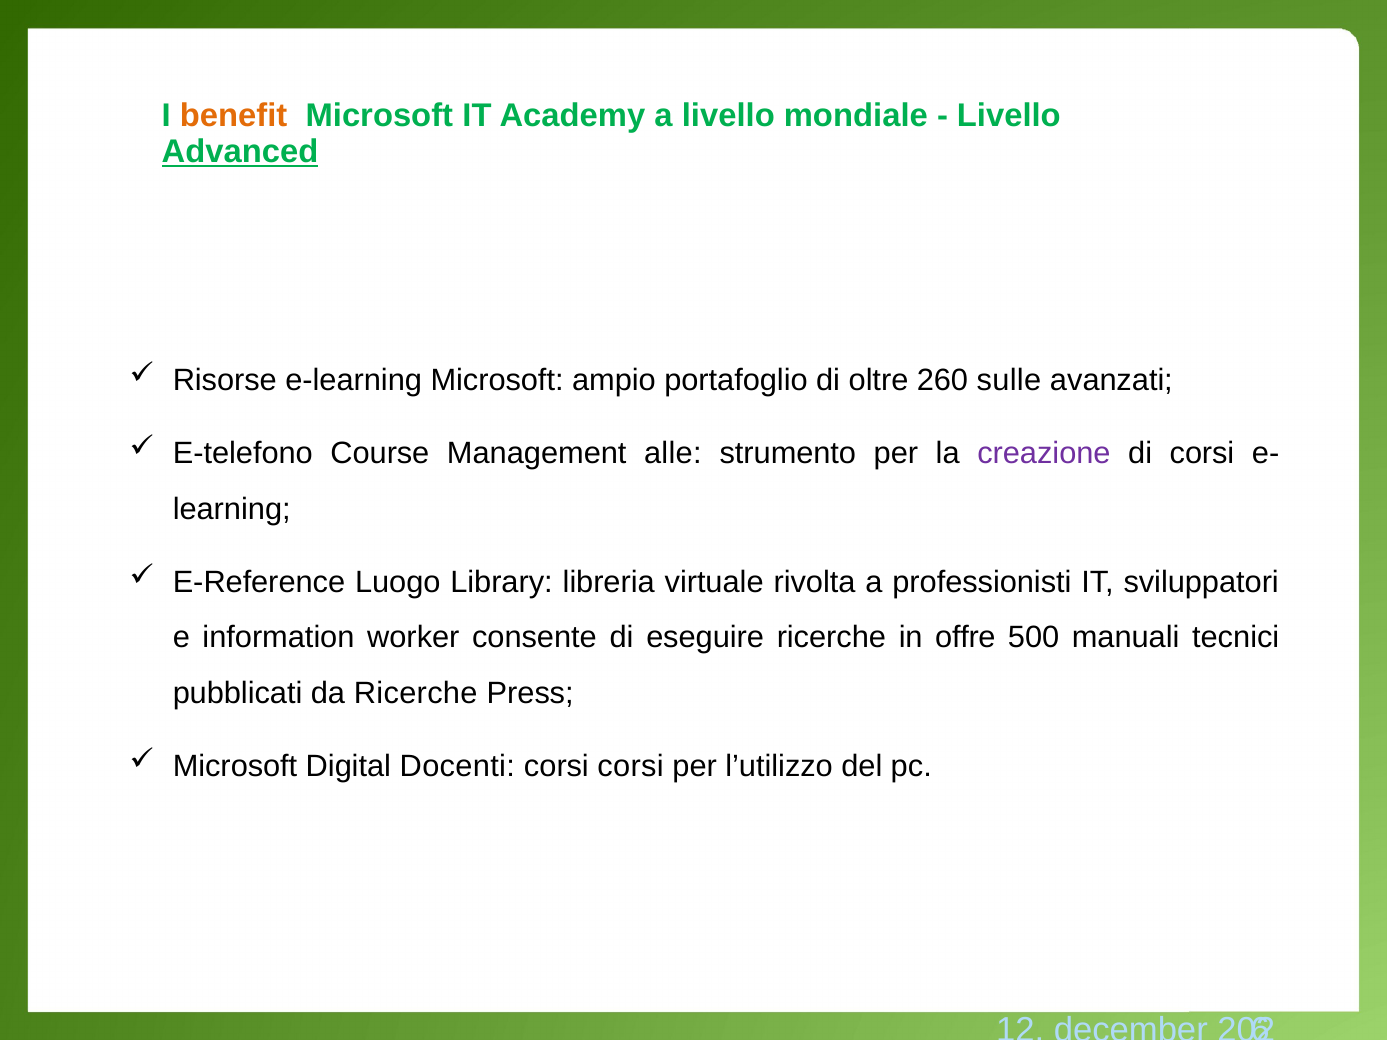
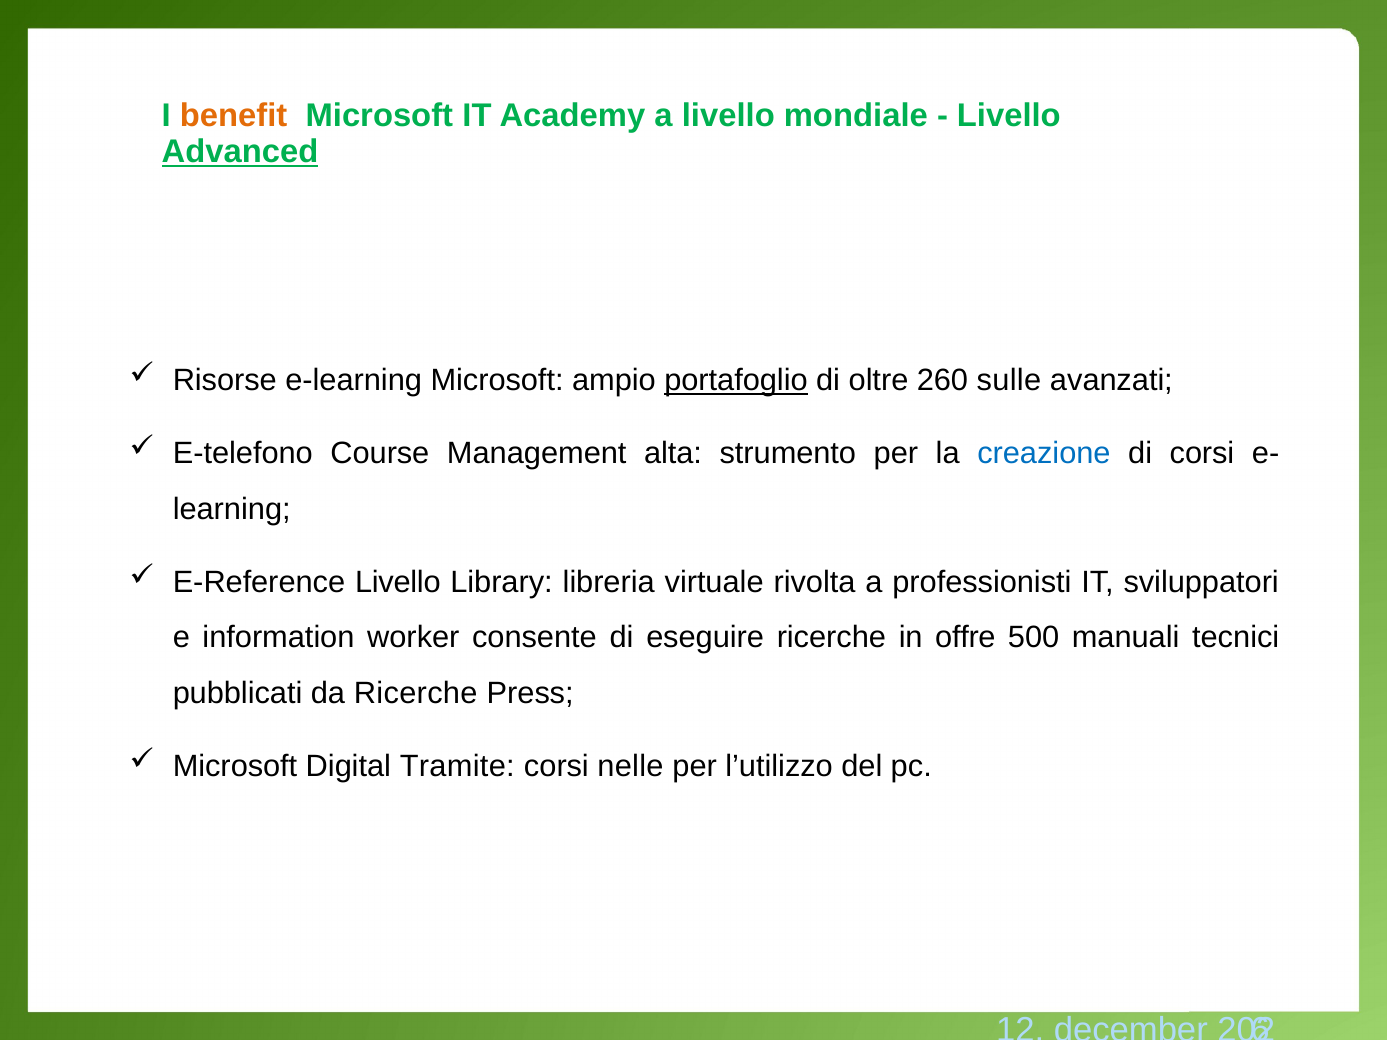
portafoglio underline: none -> present (736, 380)
alle: alle -> alta (673, 454)
creazione colour: purple -> blue (1044, 454)
E-Reference Luogo: Luogo -> Livello (398, 582)
Docenti: Docenti -> Tramite (457, 766)
corsi corsi: corsi -> nelle (630, 766)
